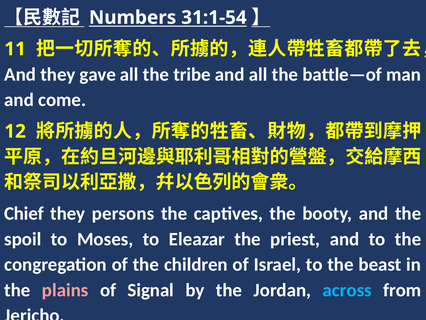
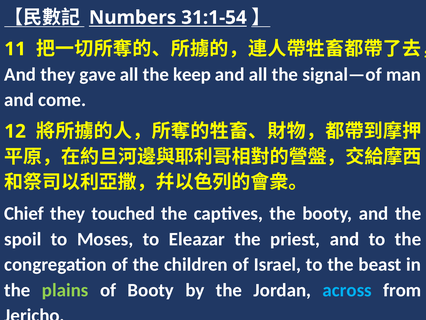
tribe: tribe -> keep (192, 74)
battle—of: battle—of -> signal—of (342, 74)
persons: persons -> touched (123, 213)
plains colour: pink -> light green (65, 290)
of Signal: Signal -> Booty (151, 290)
